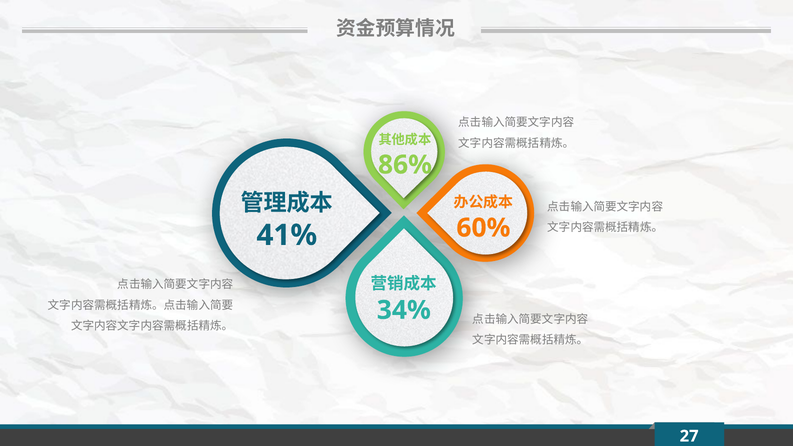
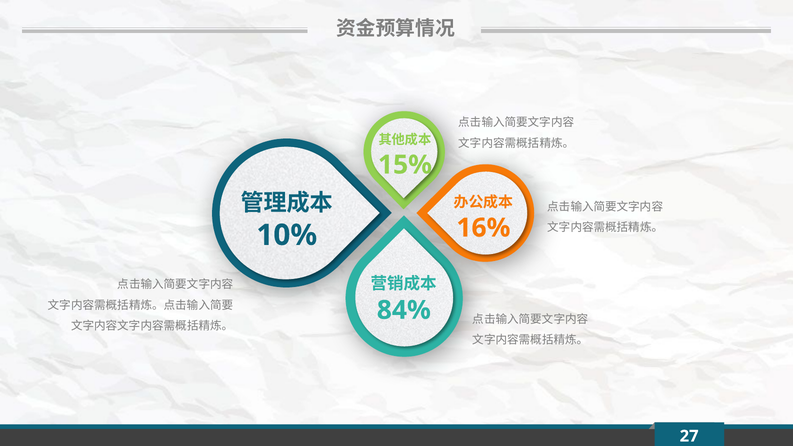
86%: 86% -> 15% (405, 165)
60%: 60% -> 16% (483, 228)
41%: 41% -> 10% (287, 235)
34%: 34% -> 84% (404, 310)
